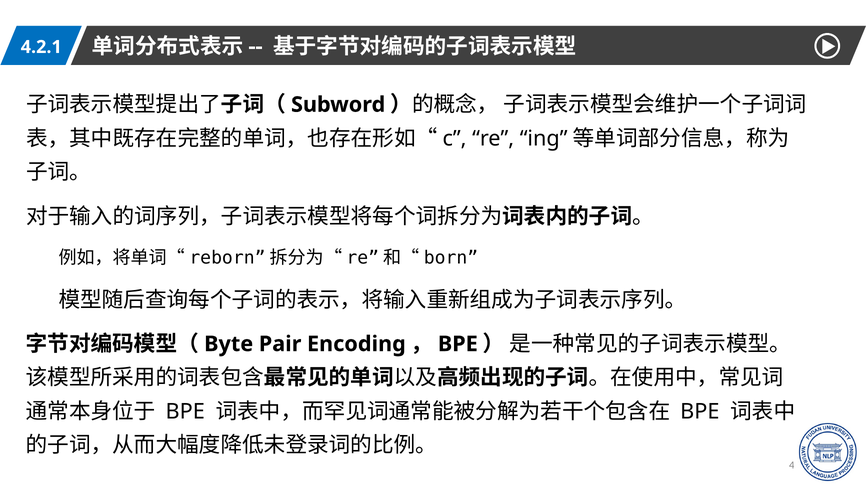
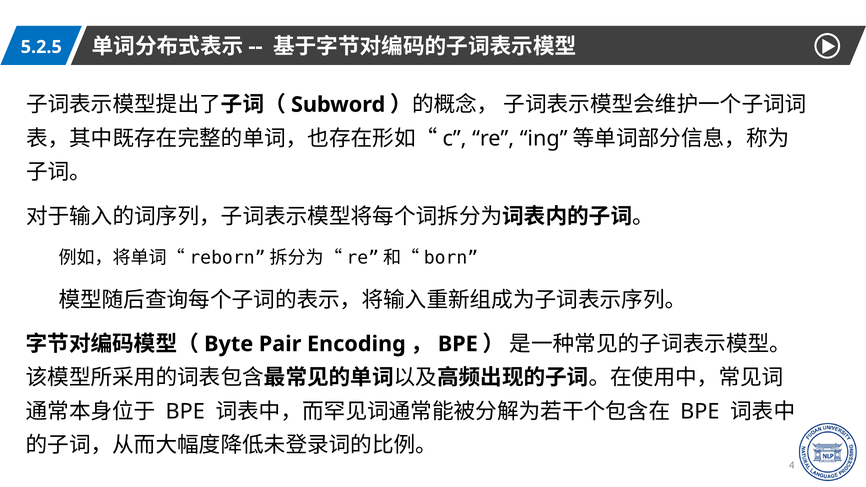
4.2.1: 4.2.1 -> 5.2.5 (41, 47)
